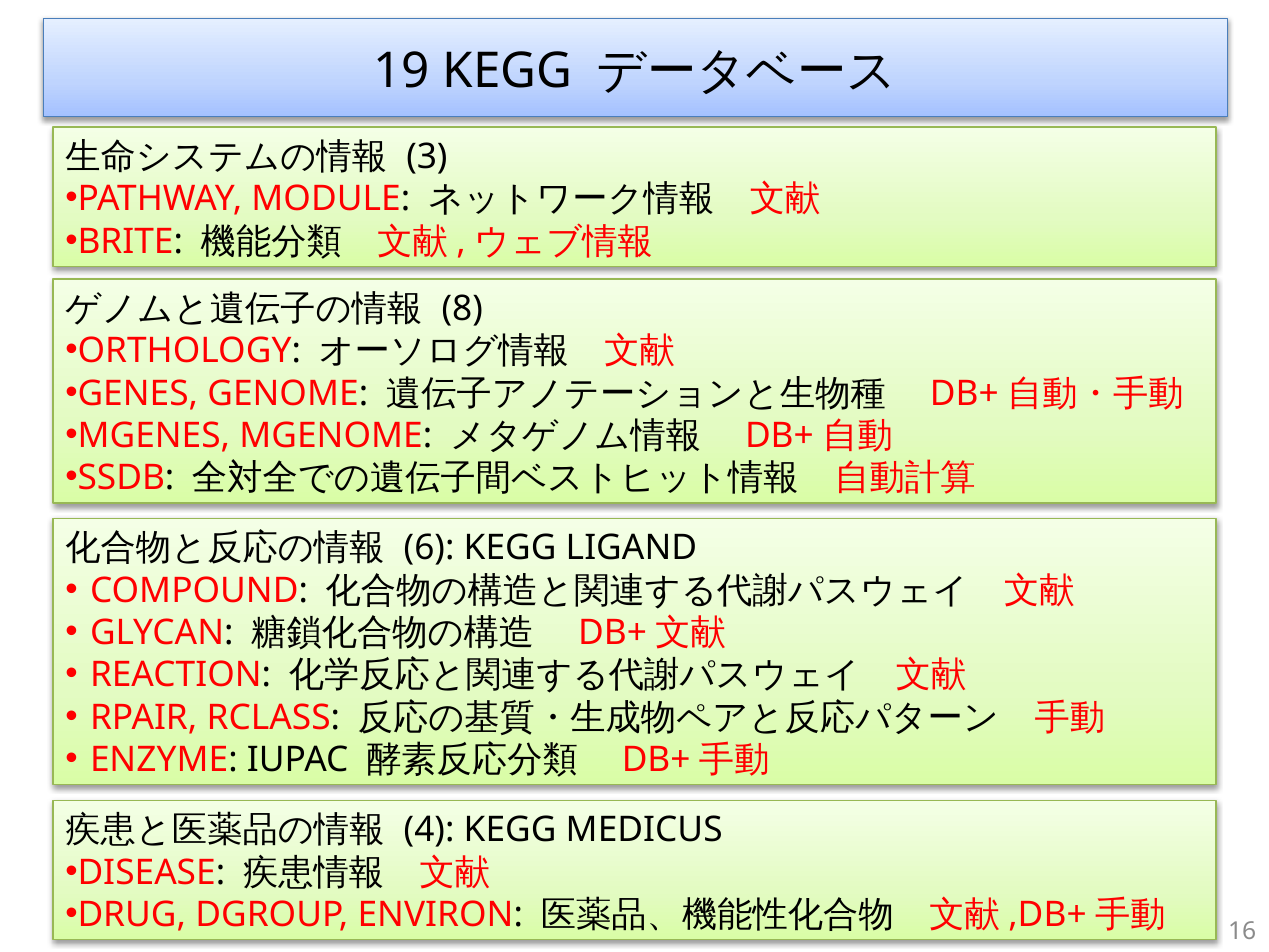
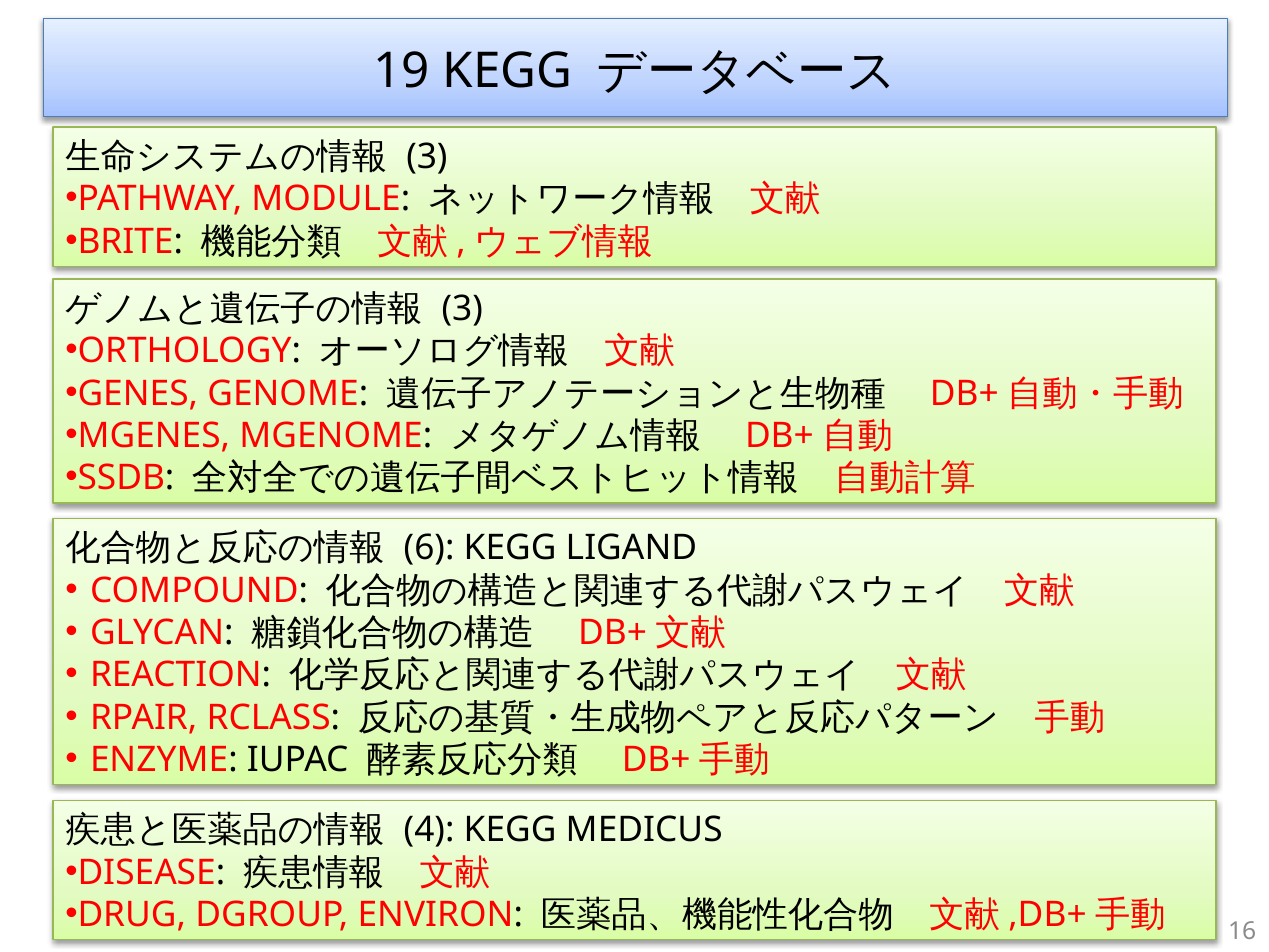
8: 8 -> 3 (462, 309)
